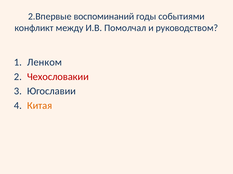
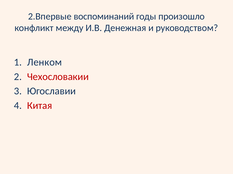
событиями: событиями -> произошло (182, 16)
Помолчал: Помолчал -> Денежная (125, 28)
Китая colour: orange -> red (40, 106)
